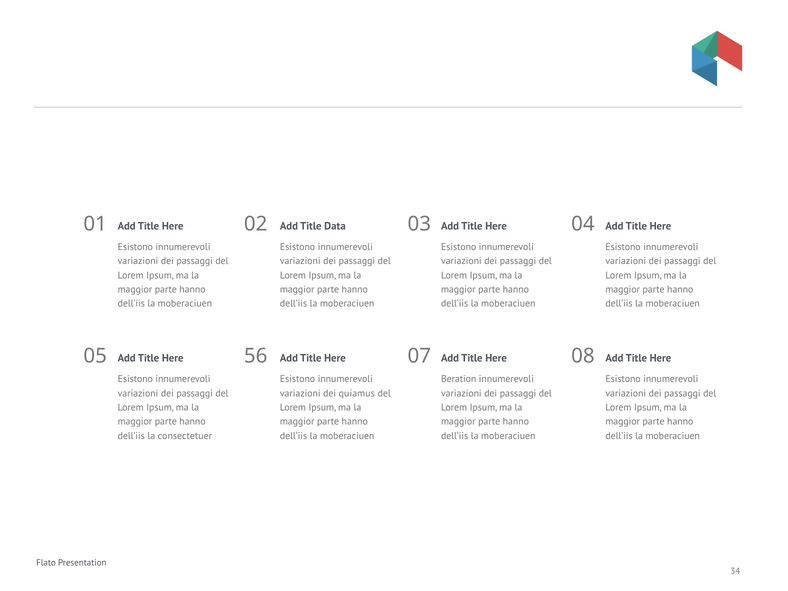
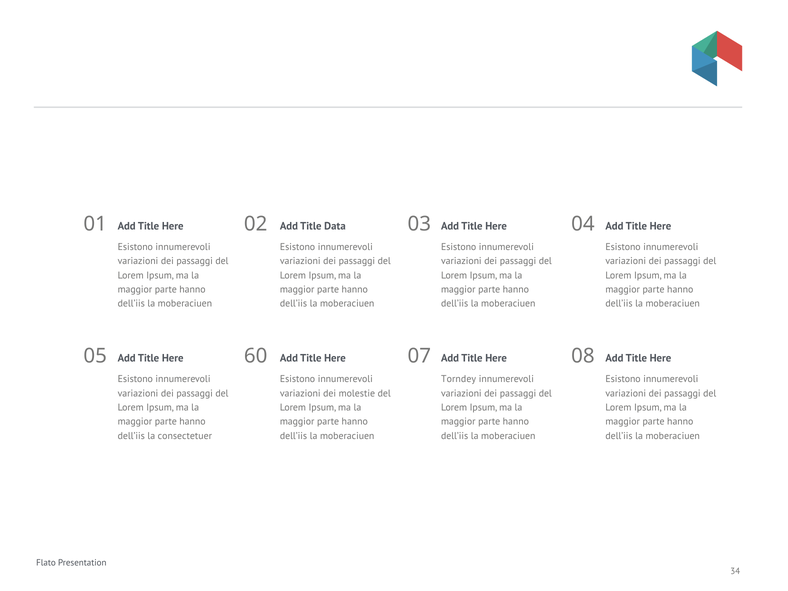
56: 56 -> 60 (256, 356)
Beration: Beration -> Torndey (459, 379)
quiamus: quiamus -> molestie (357, 393)
